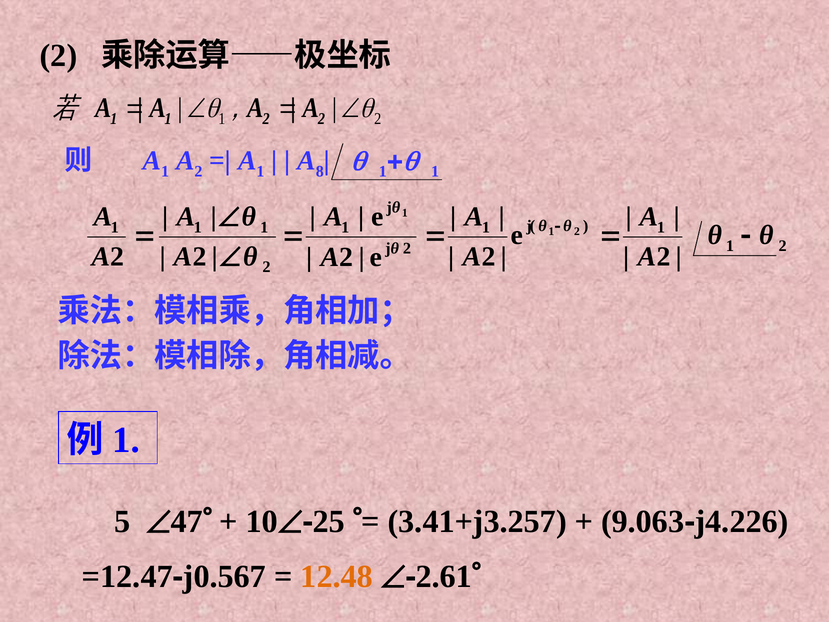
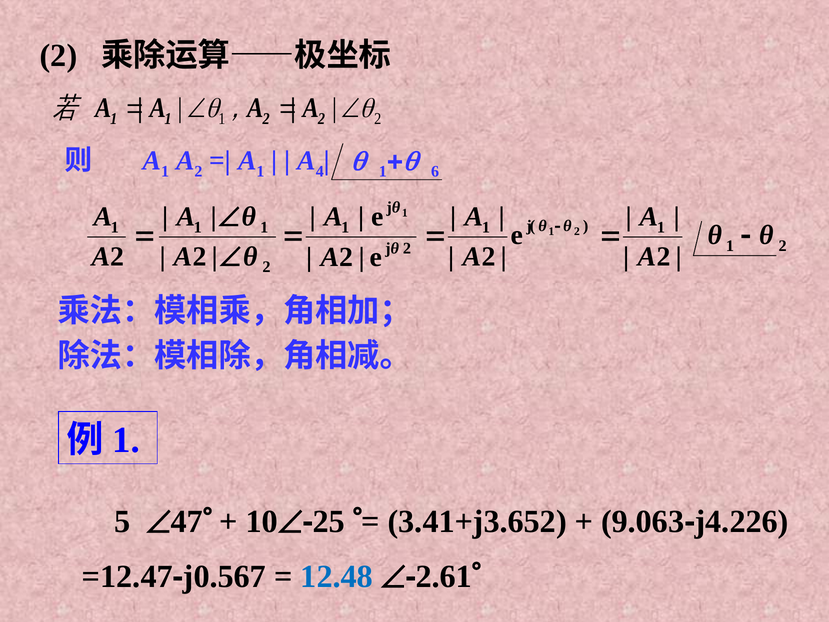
8: 8 -> 4 (320, 171)
1: 1 -> 6 (435, 171)
3.41+j3.257: 3.41+j3.257 -> 3.41+j3.652 (477, 521)
12.48 colour: orange -> blue (337, 576)
